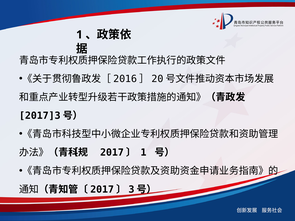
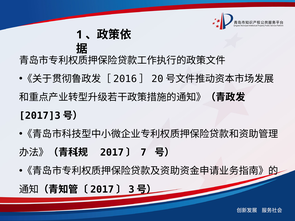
1: 1 -> 7 (143, 153)
